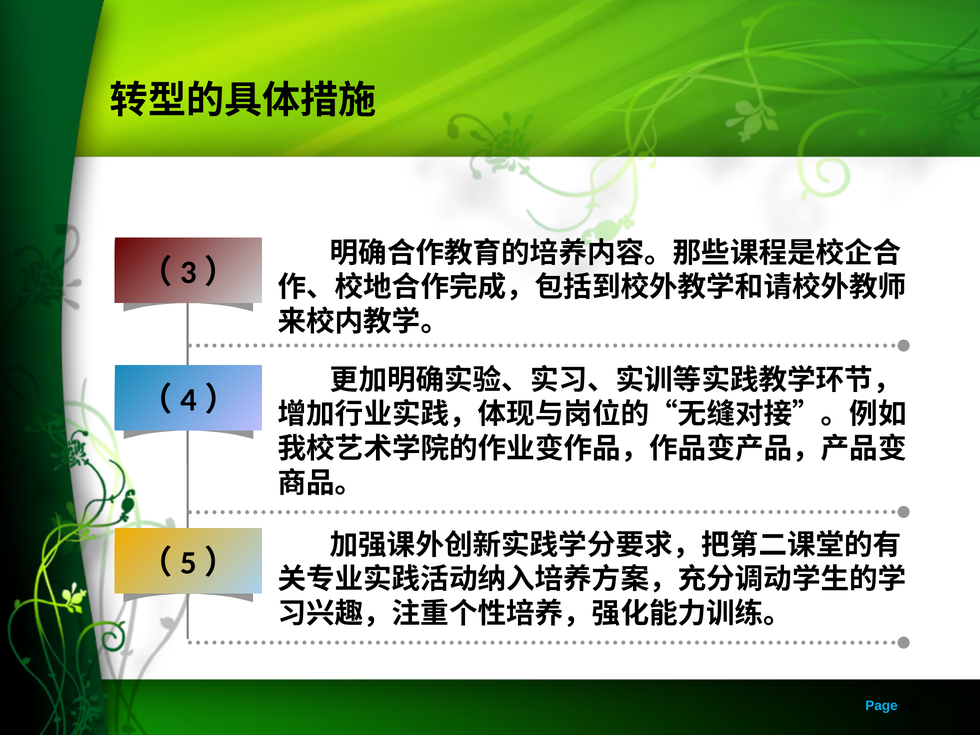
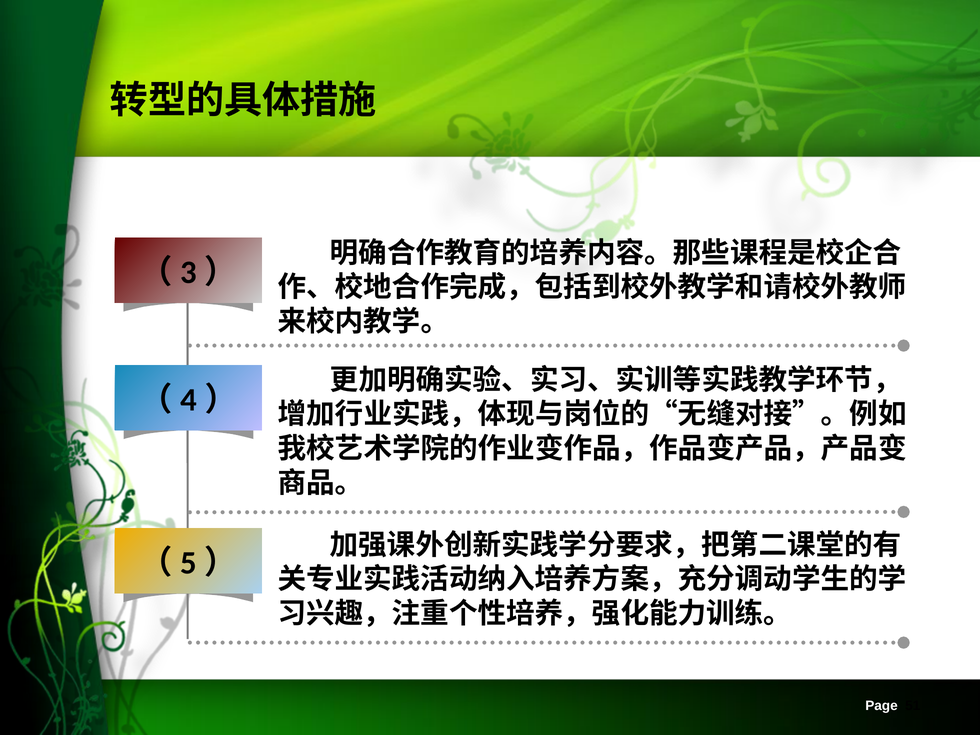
Page colour: light blue -> white (882, 706)
